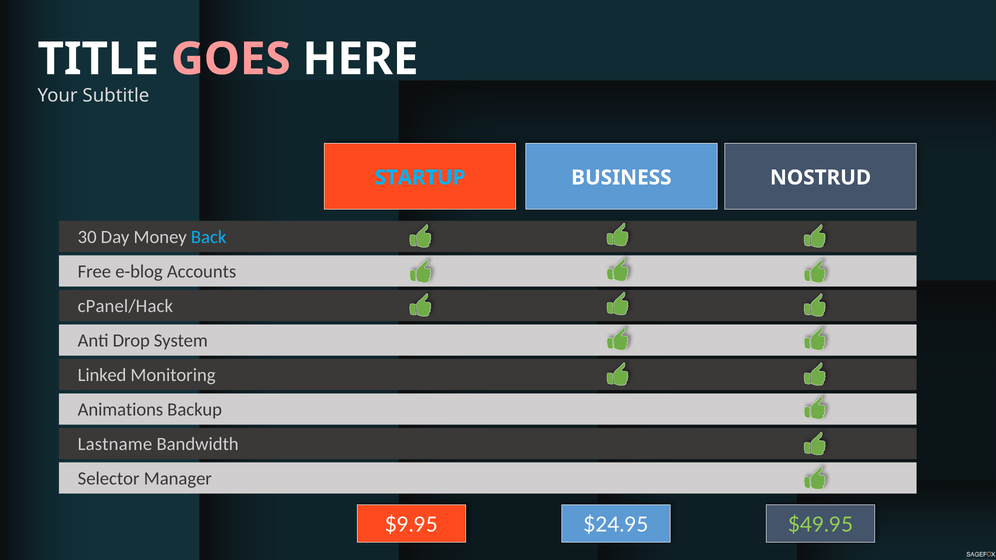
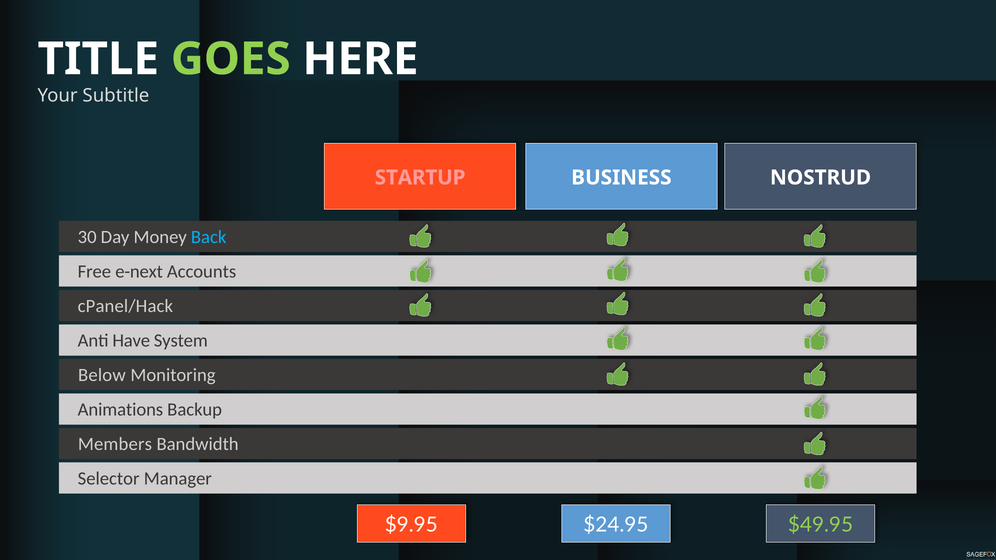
GOES colour: pink -> light green (231, 59)
STARTUP colour: light blue -> pink (420, 178)
e-blog: e-blog -> e-next (139, 272)
Drop: Drop -> Have (131, 341)
Linked: Linked -> Below (102, 375)
Lastname: Lastname -> Members (115, 444)
